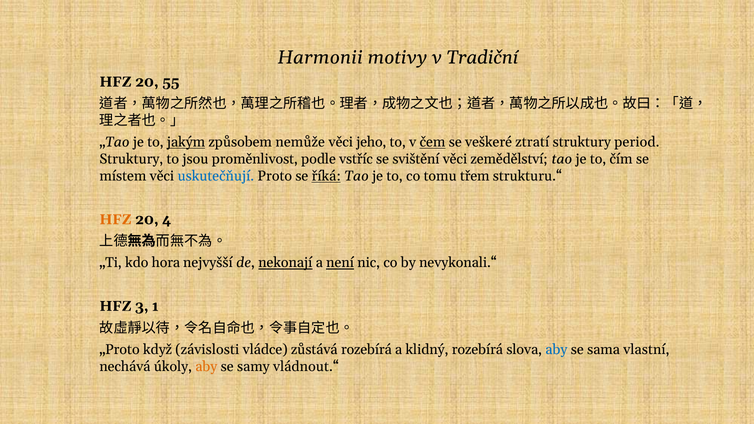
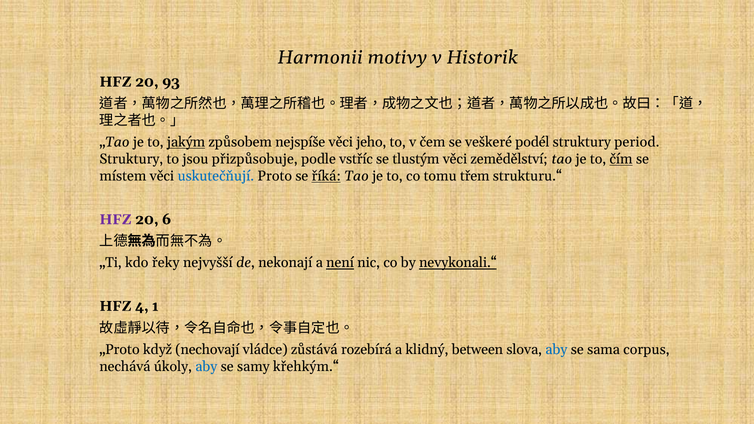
Tradiční: Tradiční -> Historik (482, 58)
55: 55 -> 93 (171, 82)
nemůže: nemůže -> nejspíše (300, 142)
čem underline: present -> none (433, 142)
ztratí: ztratí -> podél (532, 142)
proměnlivost: proměnlivost -> přizpůsobuje (255, 159)
svištění: svištění -> tlustým (416, 159)
čím underline: none -> present (621, 159)
HFZ colour: orange -> purple (115, 220)
4: 4 -> 6 (167, 220)
hora: hora -> řeky (166, 263)
nekonají underline: present -> none (285, 263)
nevykonali.“ underline: none -> present (458, 263)
3: 3 -> 4 (142, 306)
závislosti: závislosti -> nechovají (207, 350)
klidný rozebírá: rozebírá -> between (477, 350)
vlastní: vlastní -> corpus (646, 350)
aby colour: orange -> blue (206, 367)
vládnout.“: vládnout.“ -> křehkým.“ (306, 367)
